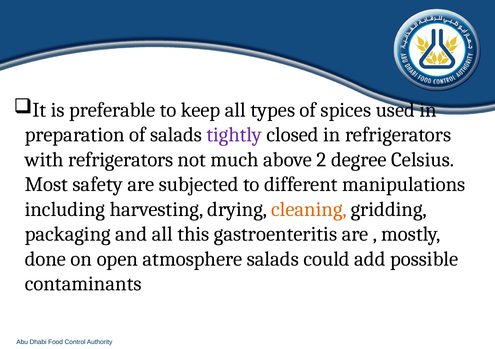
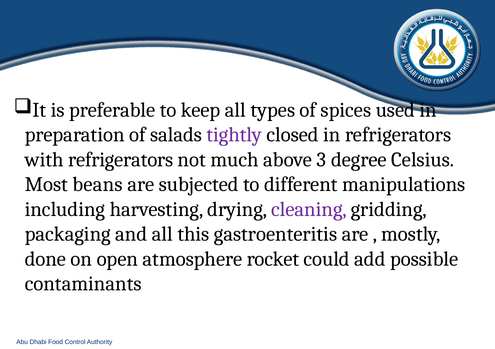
2: 2 -> 3 (321, 160)
safety: safety -> beans (98, 185)
cleaning colour: orange -> purple (309, 209)
atmosphere salads: salads -> rocket (273, 259)
